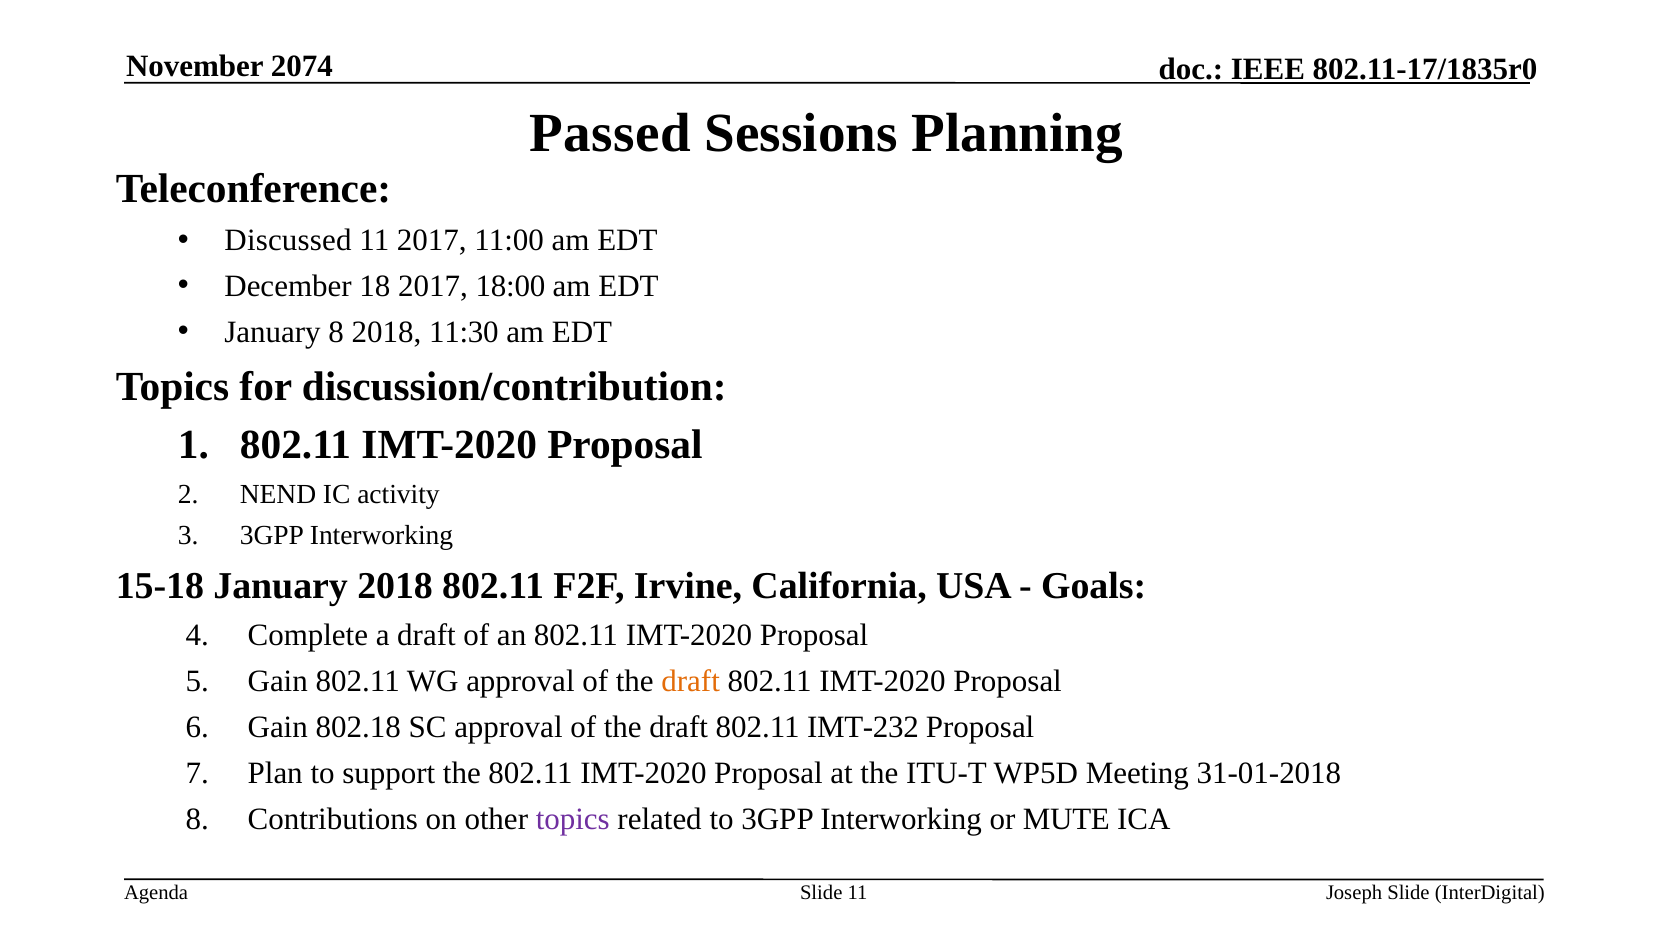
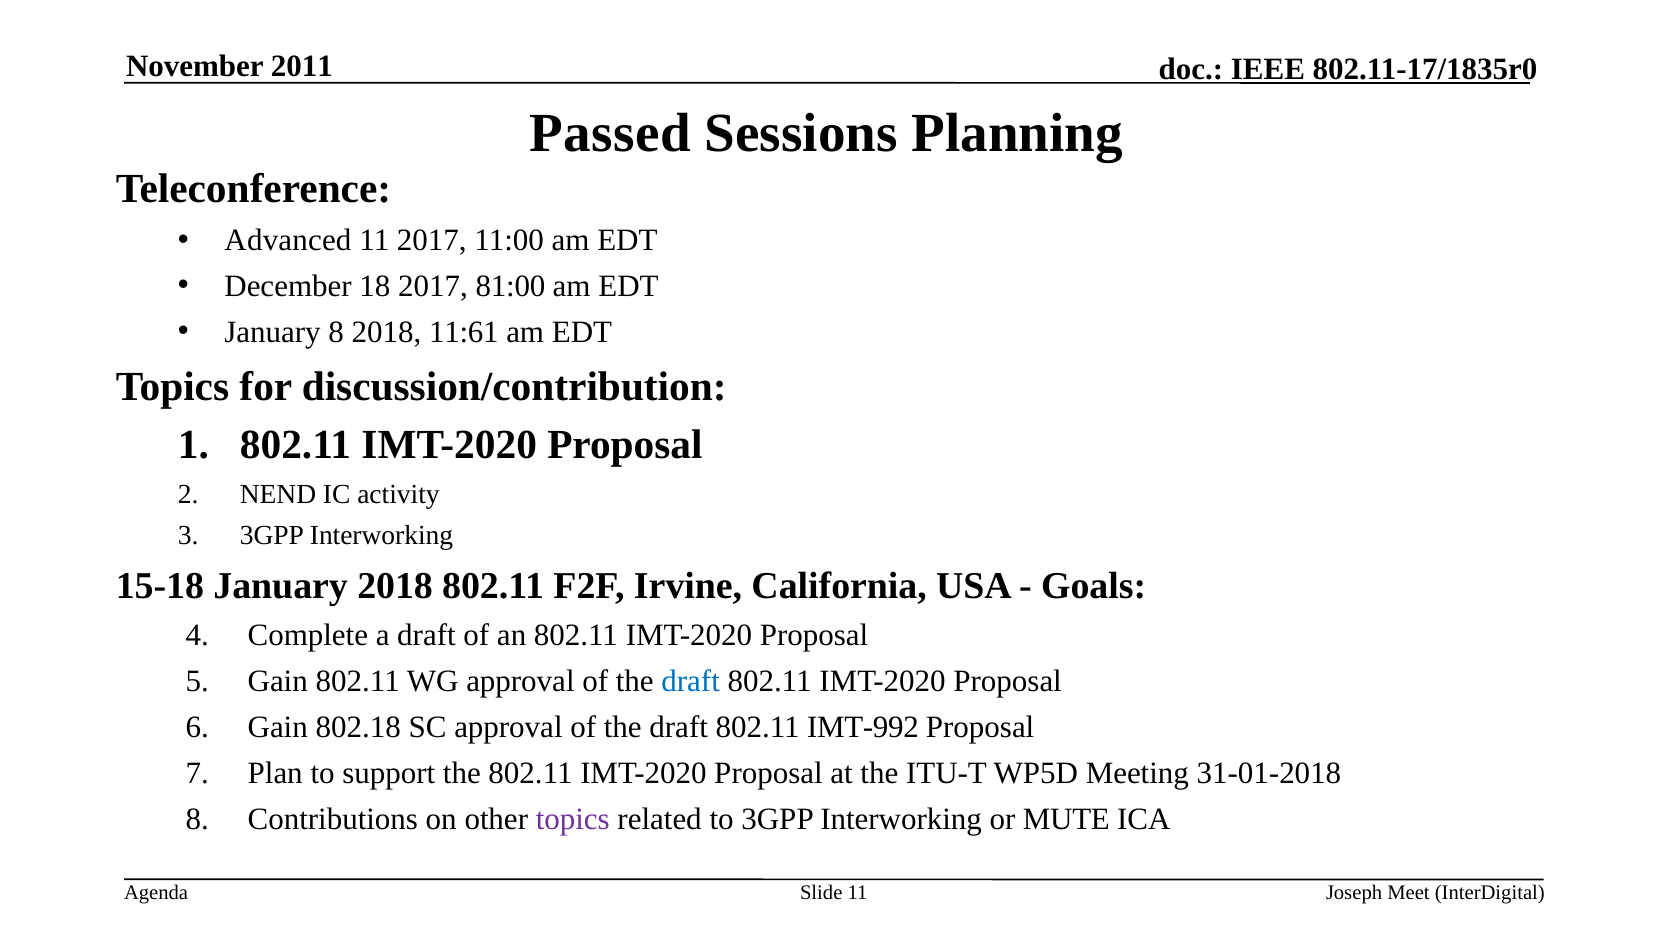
2074: 2074 -> 2011 (302, 66)
Discussed: Discussed -> Advanced (288, 240)
18:00: 18:00 -> 81:00 (510, 286)
11:30: 11:30 -> 11:61 (464, 332)
draft colour: orange -> blue (691, 681)
IMT-232: IMT-232 -> IMT-992 (863, 727)
Joseph Slide: Slide -> Meet (1408, 892)
